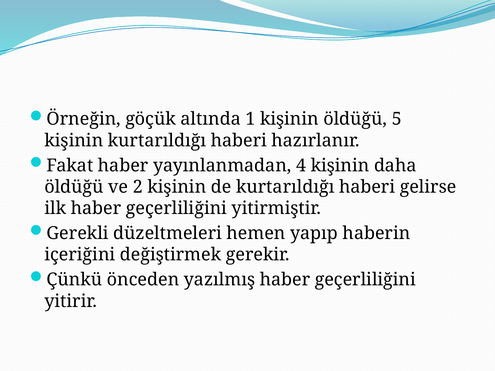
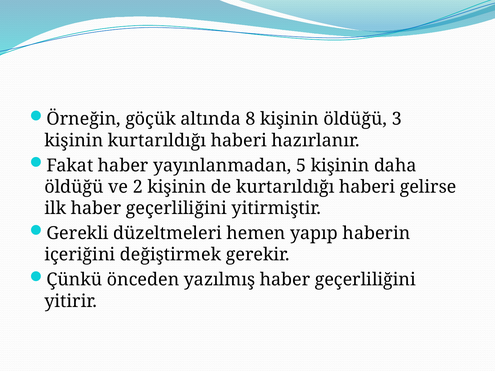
1: 1 -> 8 (250, 119)
5: 5 -> 3 (397, 119)
4: 4 -> 5 (301, 166)
